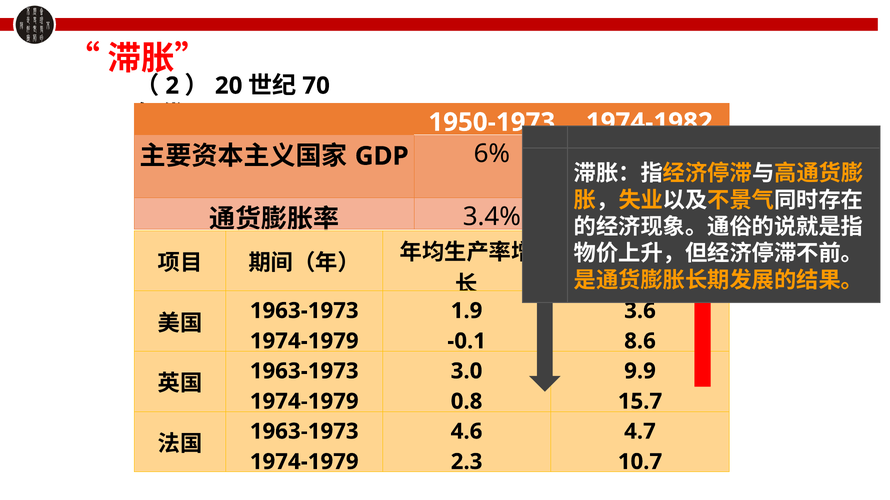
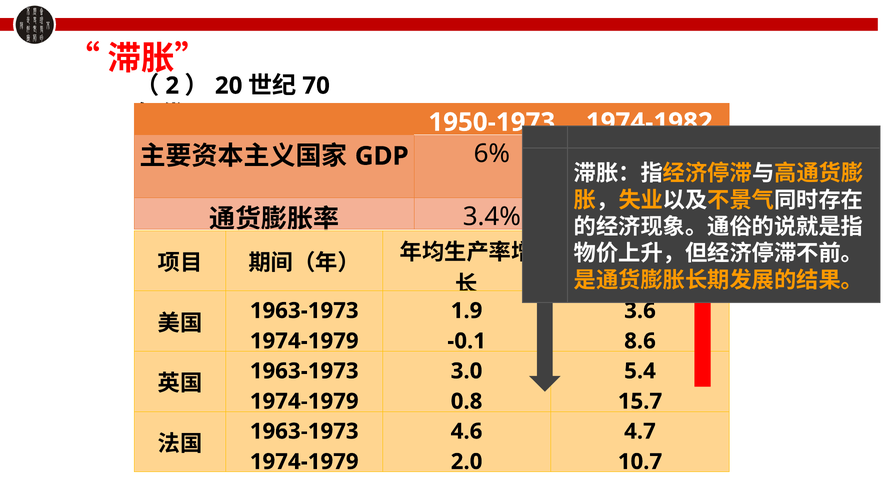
9.9: 9.9 -> 5.4 (640, 371)
2.3: 2.3 -> 2.0 (467, 462)
